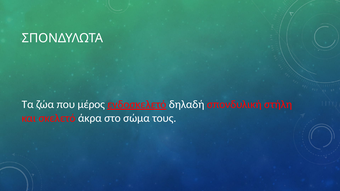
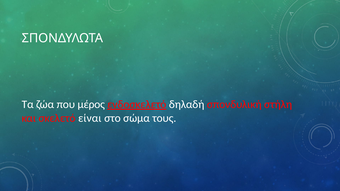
άκρα: άκρα -> είναι (90, 118)
